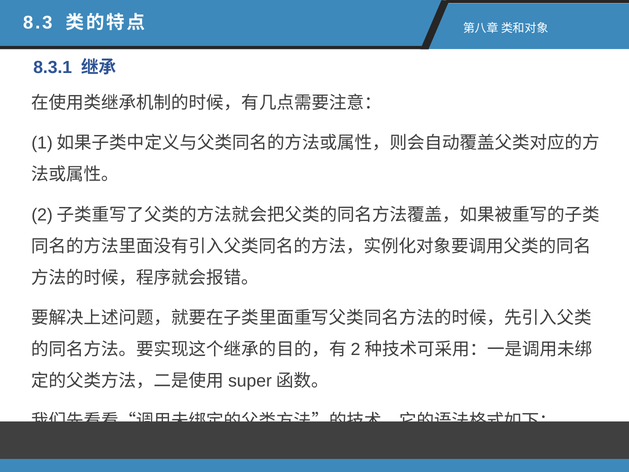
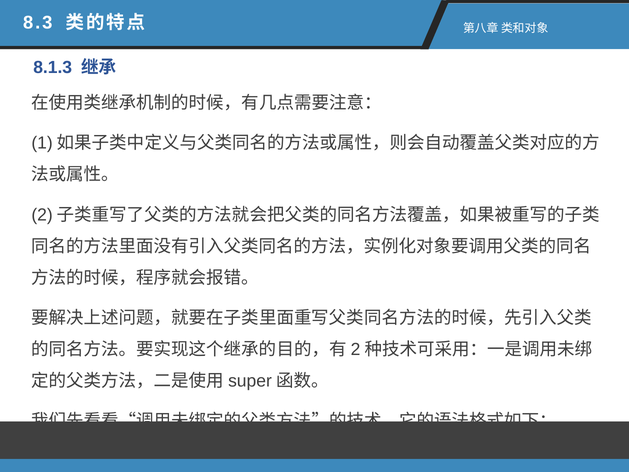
8.3.1: 8.3.1 -> 8.1.3 (53, 67)
